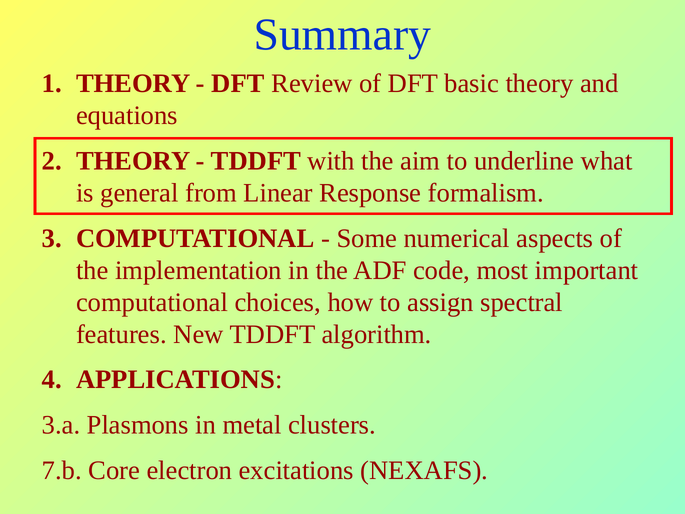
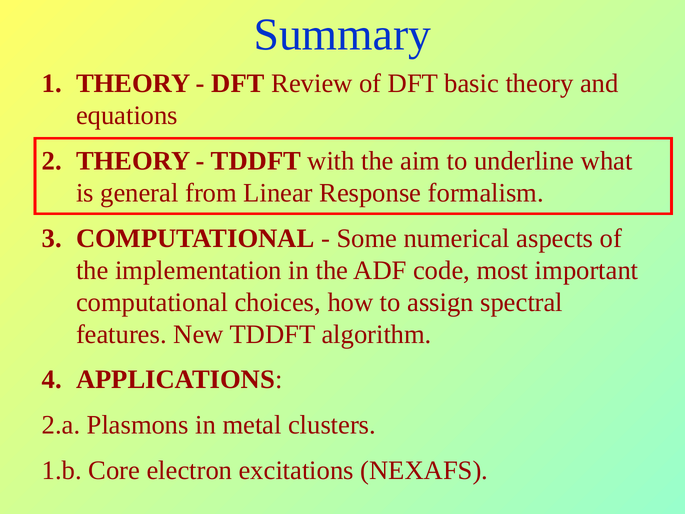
3.a: 3.a -> 2.a (61, 425)
7.b: 7.b -> 1.b (62, 470)
